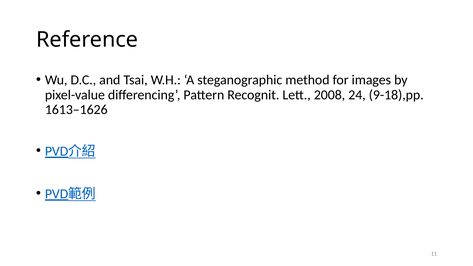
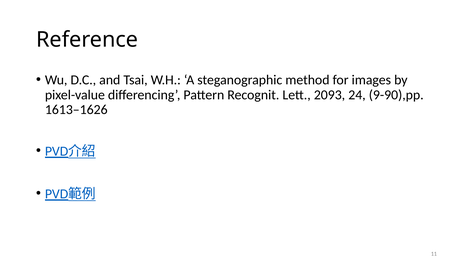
2008: 2008 -> 2093 (330, 95)
9-18),pp: 9-18),pp -> 9-90),pp (396, 95)
